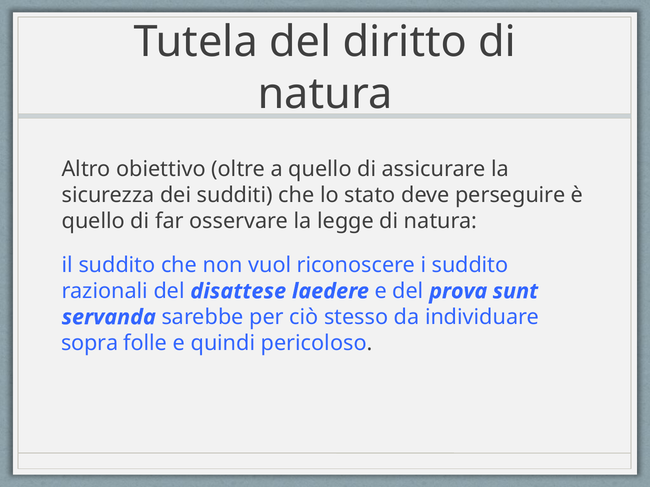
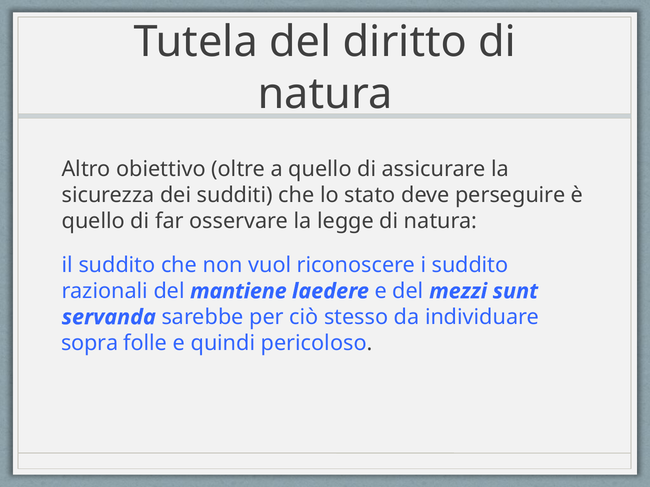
disattese: disattese -> mantiene (238, 292)
prova: prova -> mezzi (458, 292)
